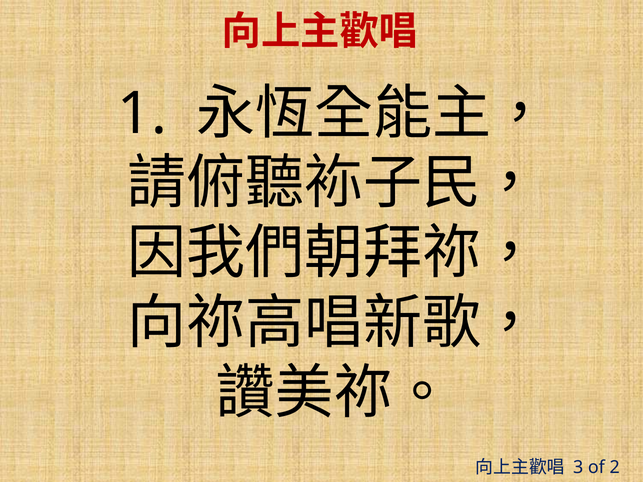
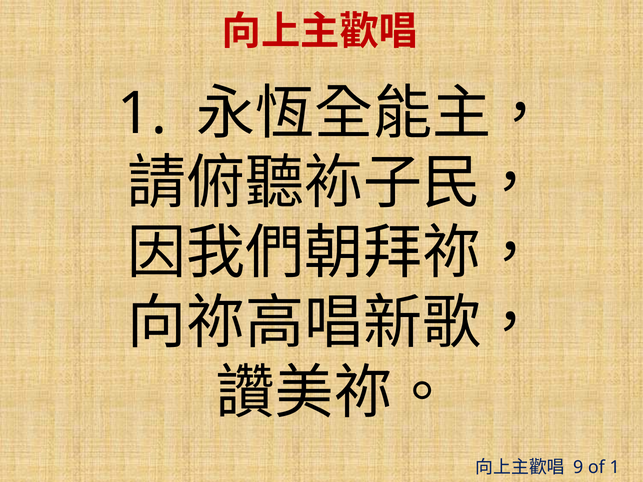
3: 3 -> 9 (578, 467)
of 2: 2 -> 1 (615, 467)
